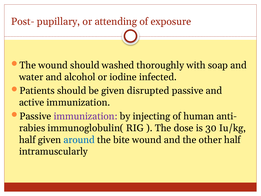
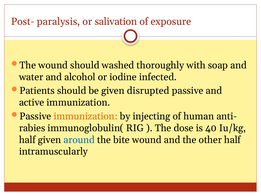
pupillary: pupillary -> paralysis (58, 22)
attending: attending -> salivation (116, 22)
immunization colour: purple -> orange (86, 116)
30: 30 -> 40 (211, 128)
